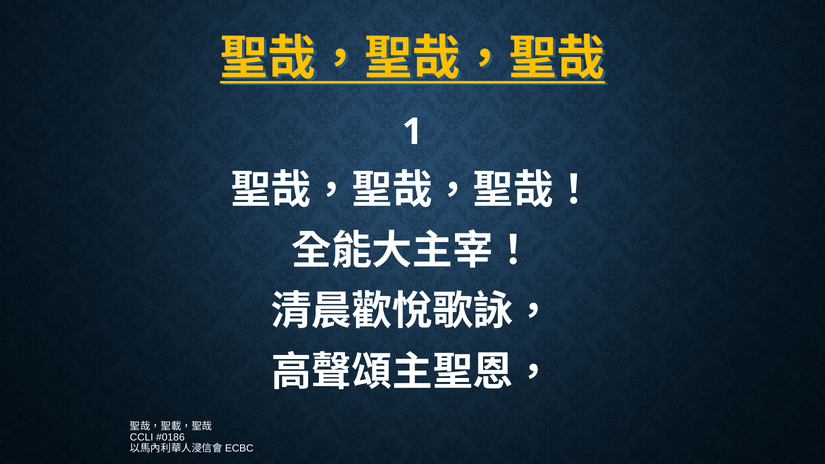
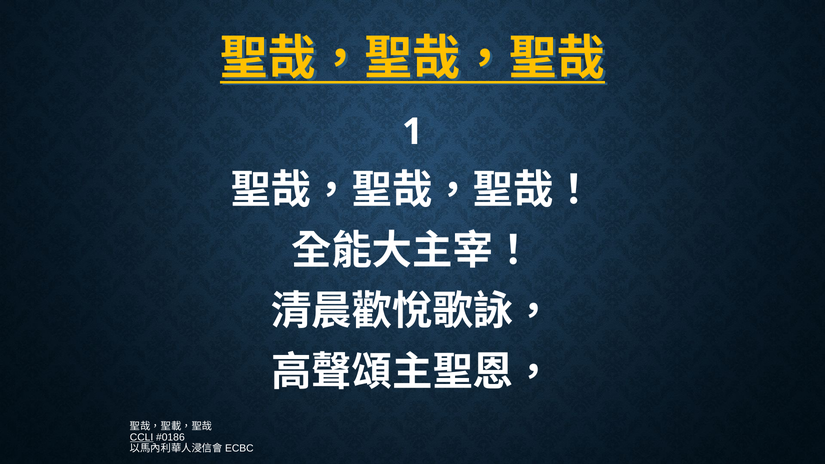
CCLI underline: none -> present (142, 437)
